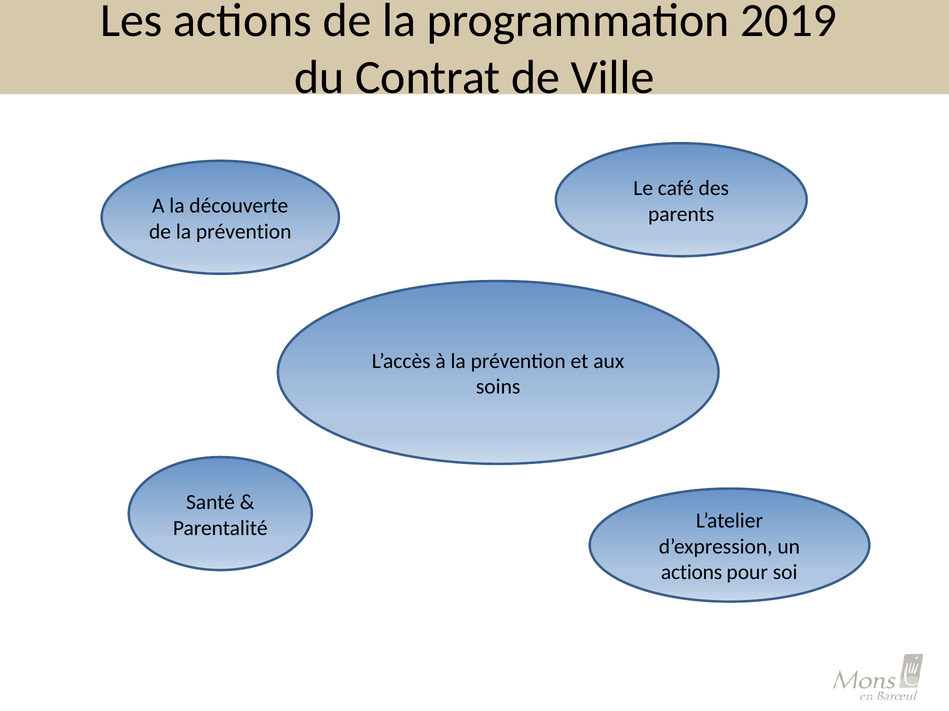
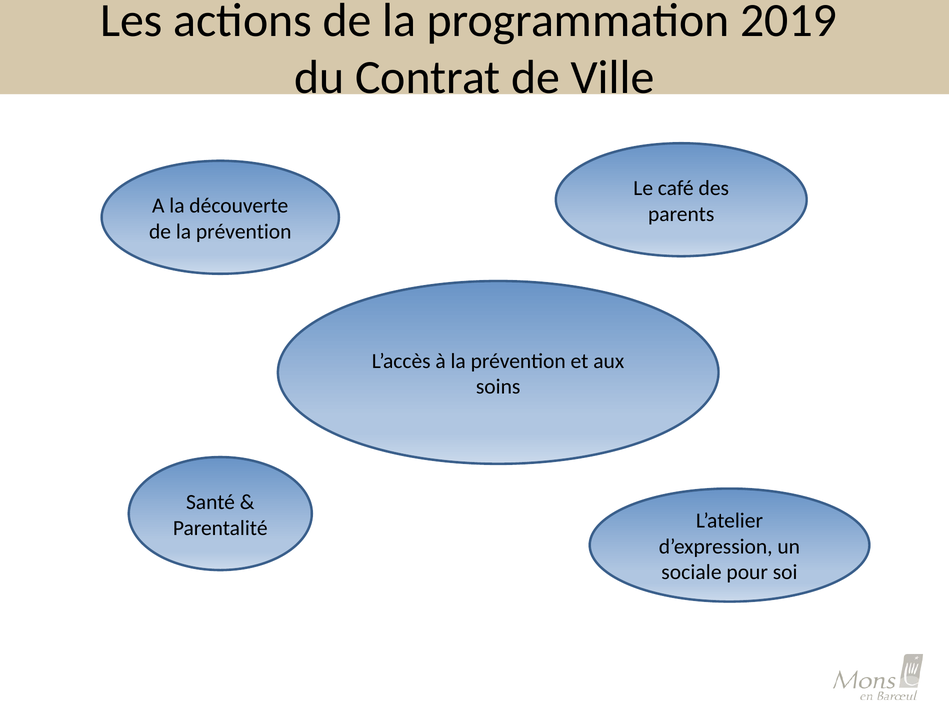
actions: actions -> sociale (691, 573)
